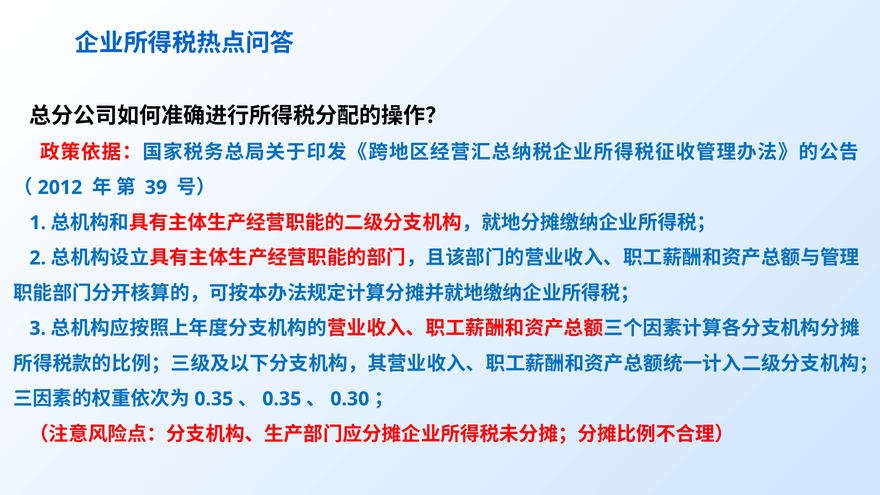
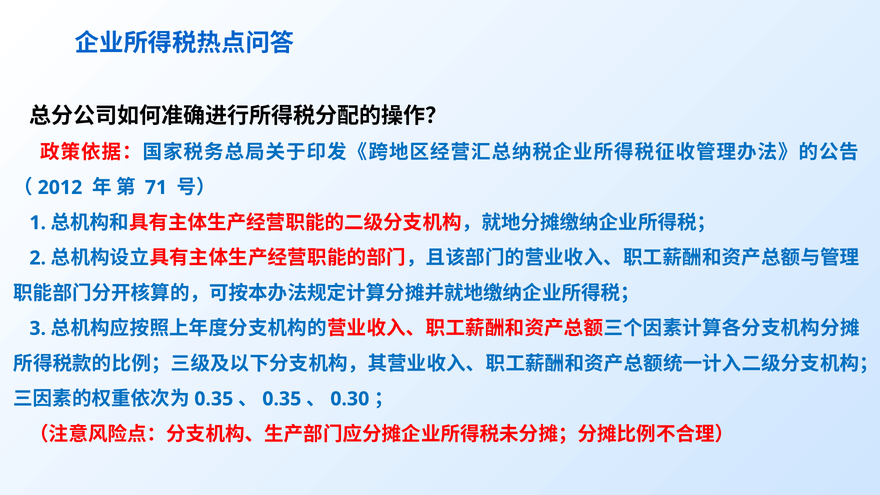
39: 39 -> 71 (156, 188)
